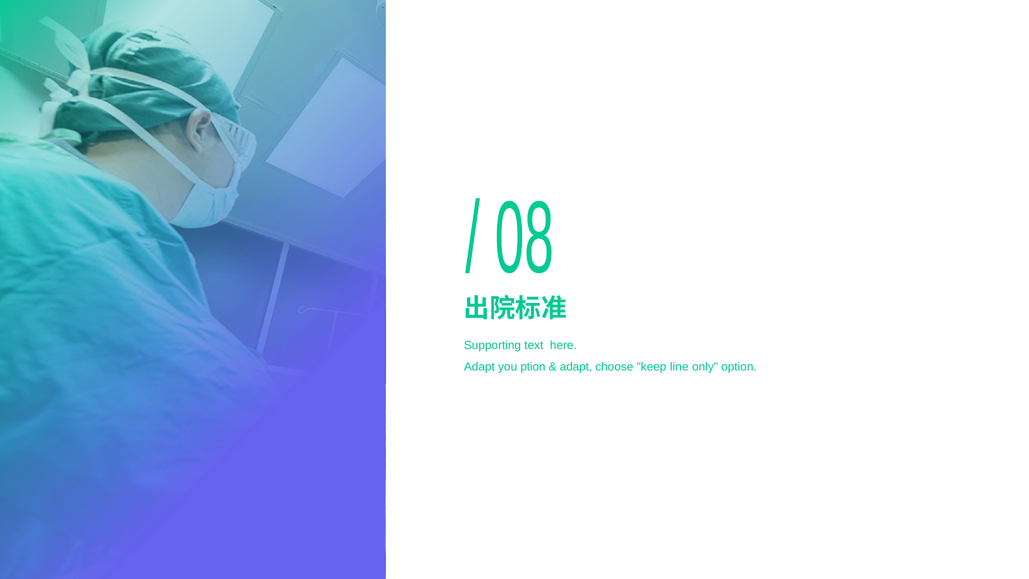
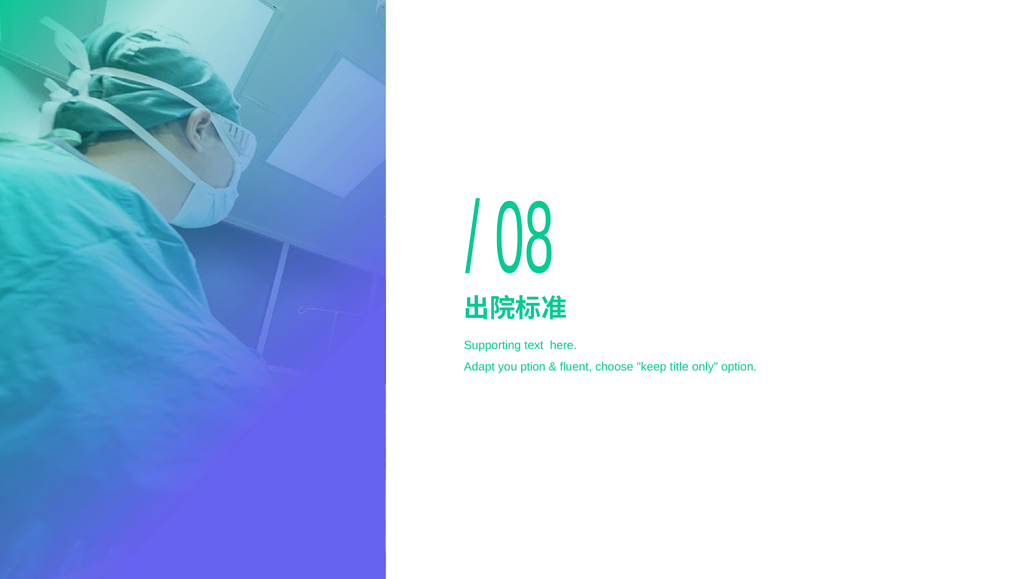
adapt: adapt -> fluent (576, 367)
line: line -> title (679, 367)
